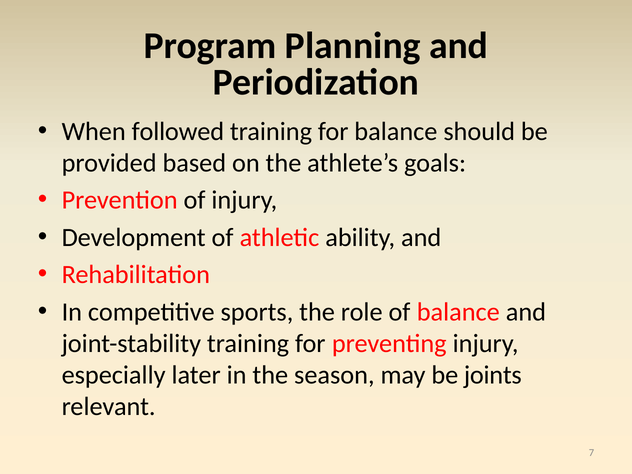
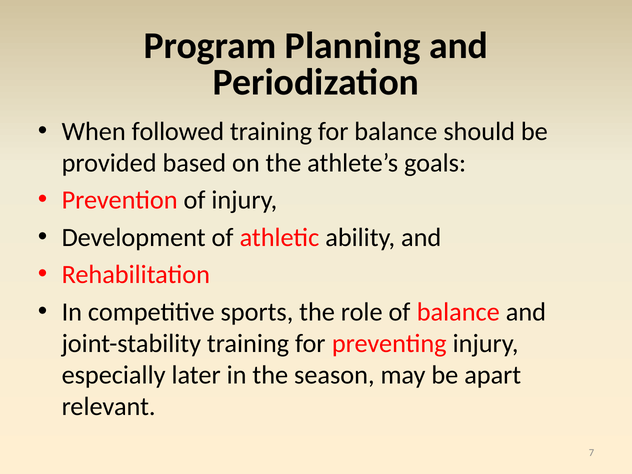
joints: joints -> apart (493, 375)
